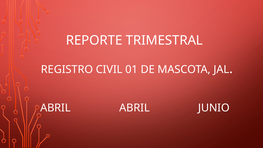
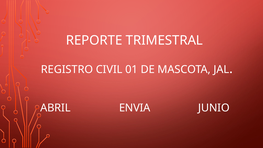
ABRIL ABRIL: ABRIL -> ENVIA (135, 108)
